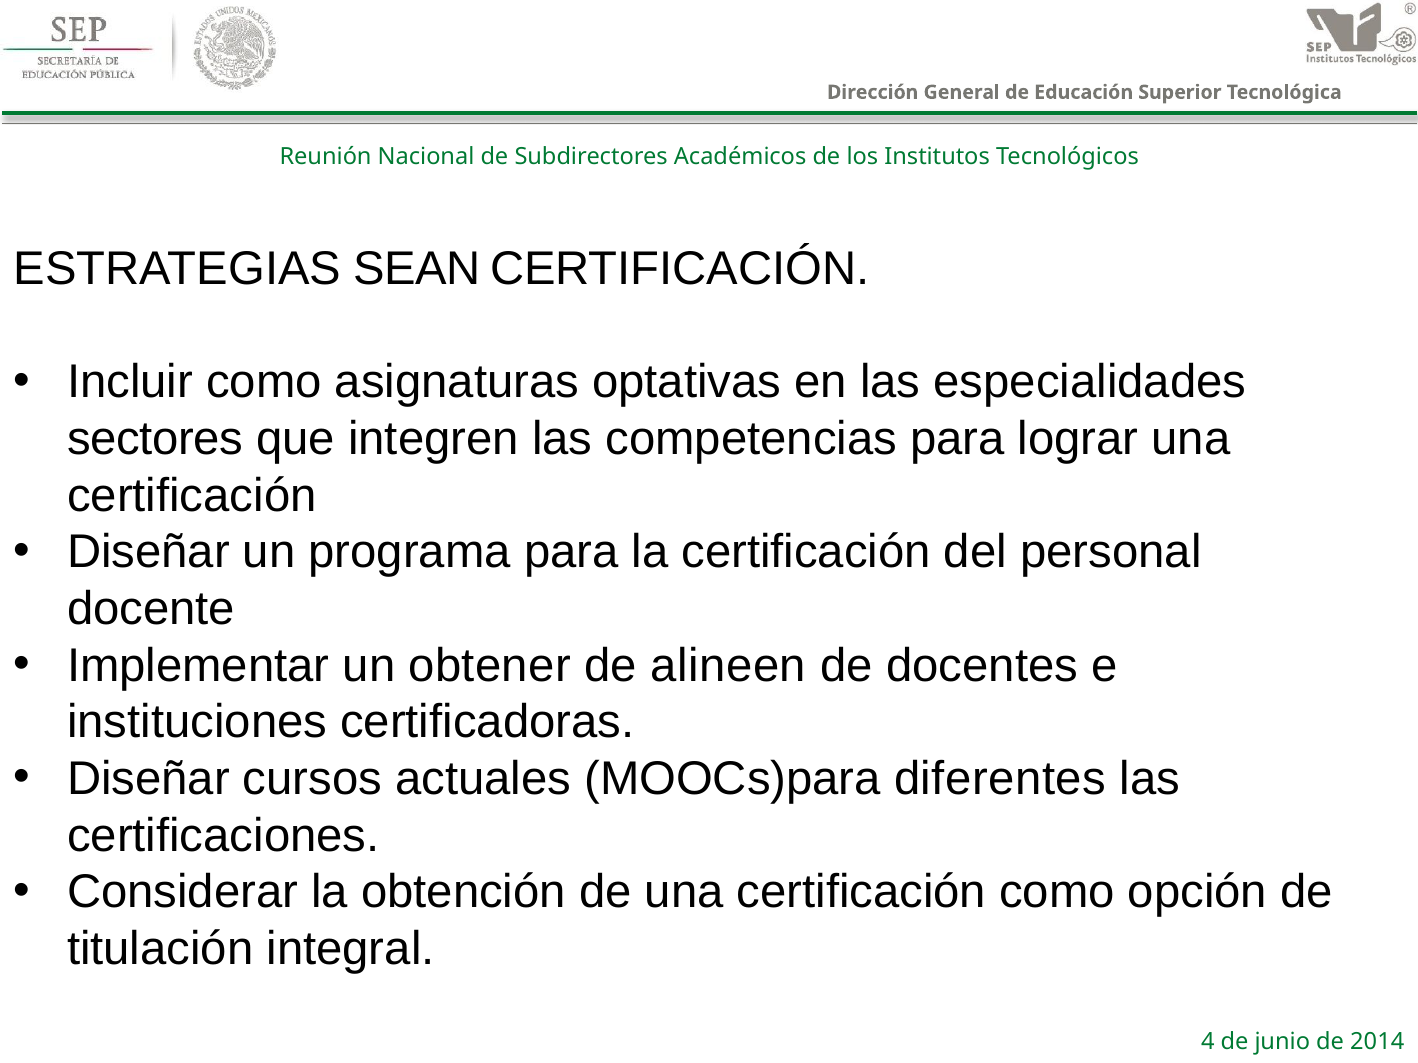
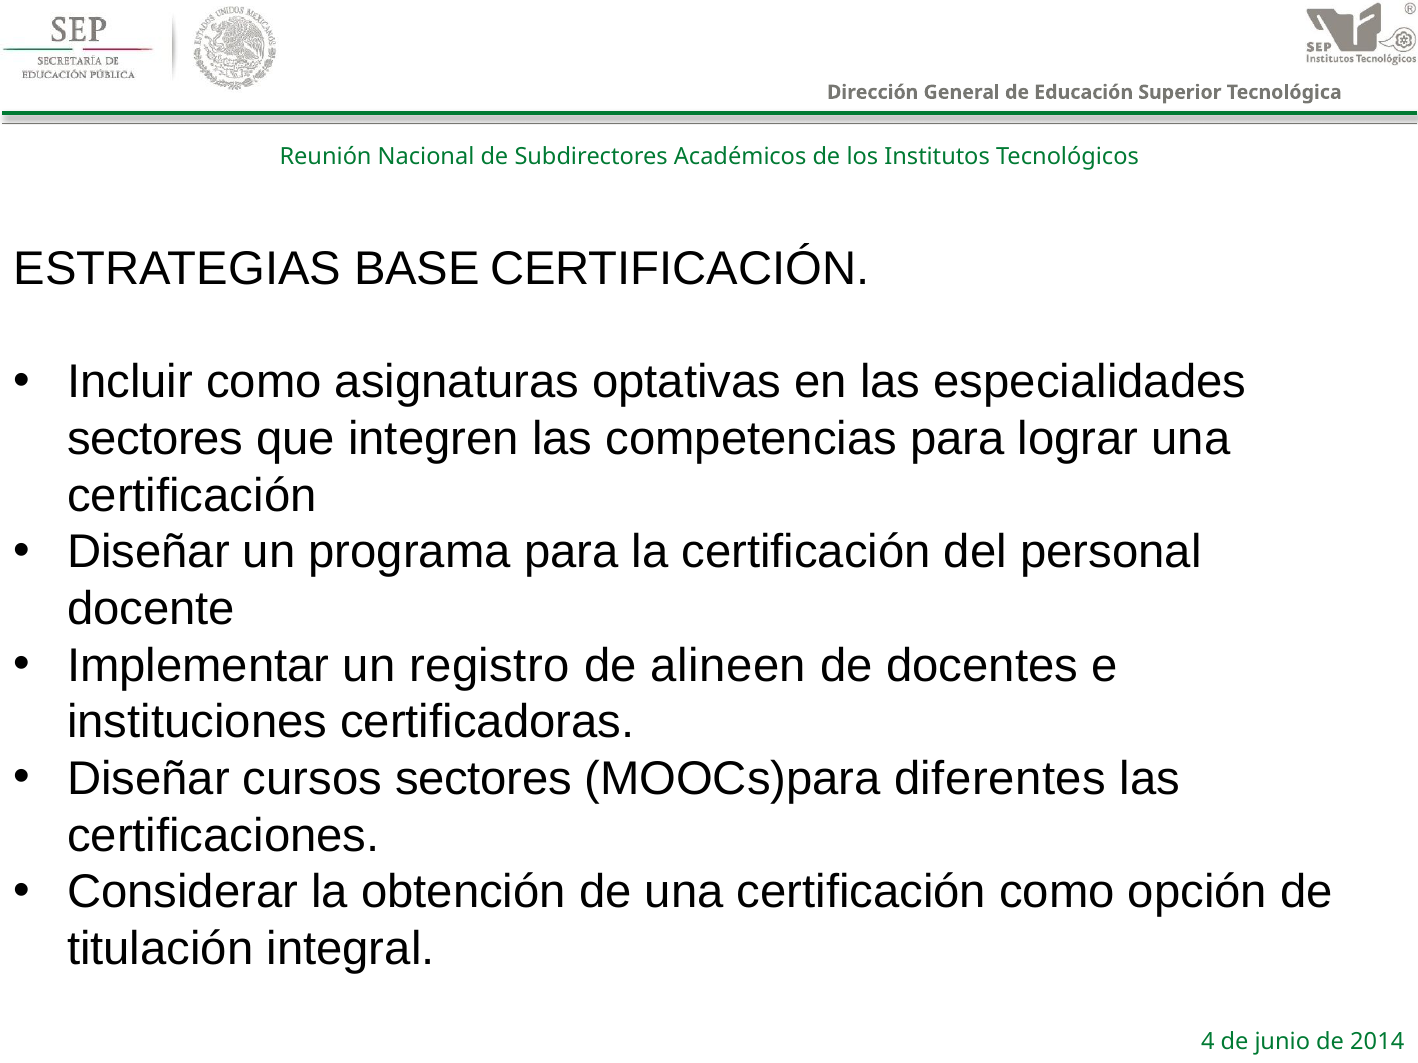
SEAN: SEAN -> BASE (417, 269)
obtener: obtener -> registro (490, 666)
cursos actuales: actuales -> sectores (483, 779)
